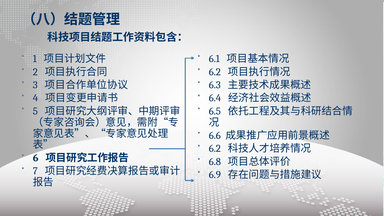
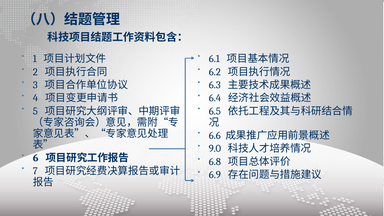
6.2: 6.2 -> 9.0 (215, 149)
